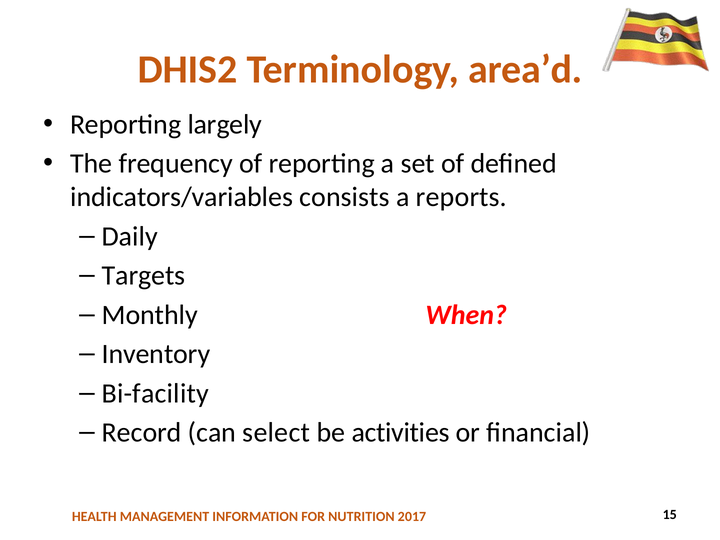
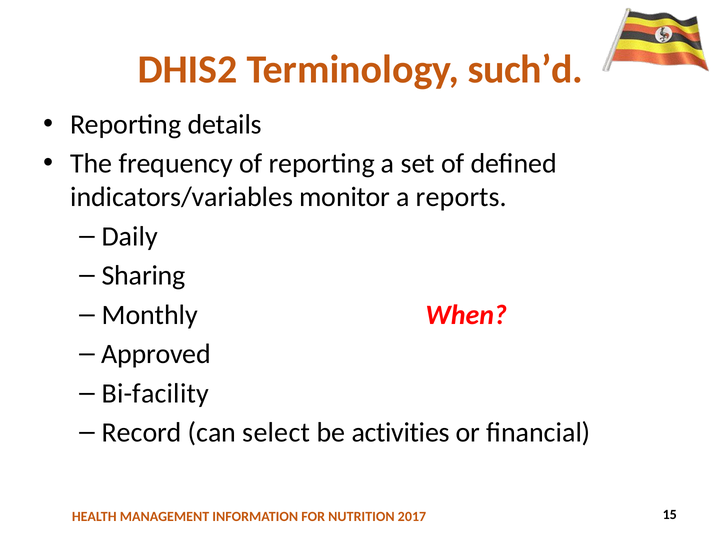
area’d: area’d -> such’d (525, 69)
largely: largely -> details (225, 124)
consists: consists -> monitor (345, 197)
Targets: Targets -> Sharing (144, 276)
Inventory: Inventory -> Approved (156, 354)
